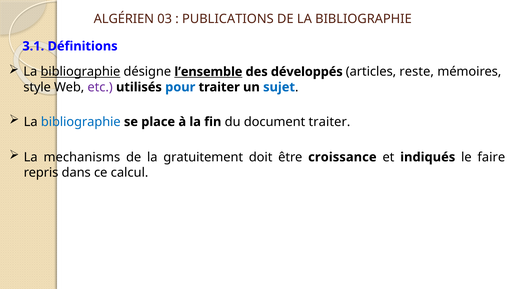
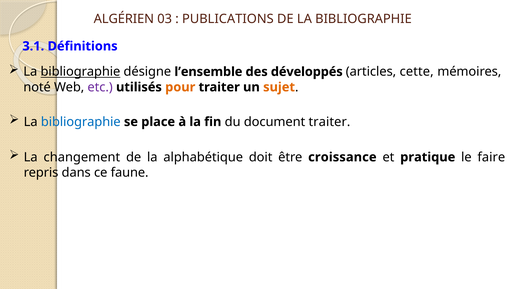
l’ensemble underline: present -> none (208, 72)
reste: reste -> cette (417, 72)
style: style -> noté (37, 87)
pour colour: blue -> orange (180, 87)
sujet colour: blue -> orange (279, 87)
mechanisms: mechanisms -> changement (82, 157)
gratuitement: gratuitement -> alphabétique (203, 157)
indiqués: indiqués -> pratique (428, 157)
calcul: calcul -> faune (130, 173)
